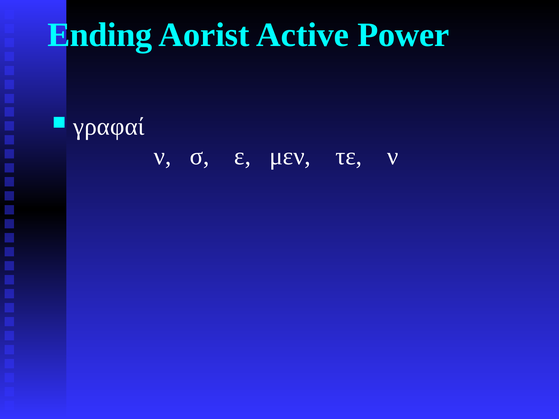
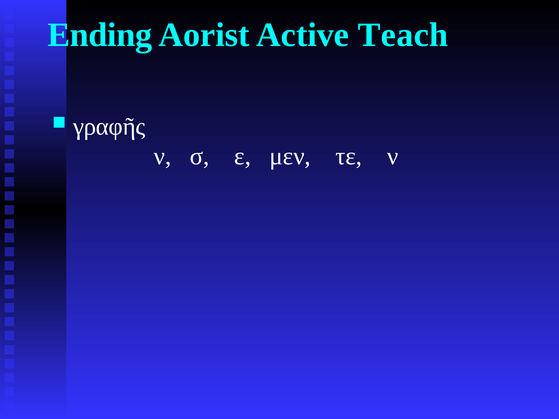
Power: Power -> Teach (403, 35)
γραφαί: γραφαί -> γραφῆς (109, 127)
